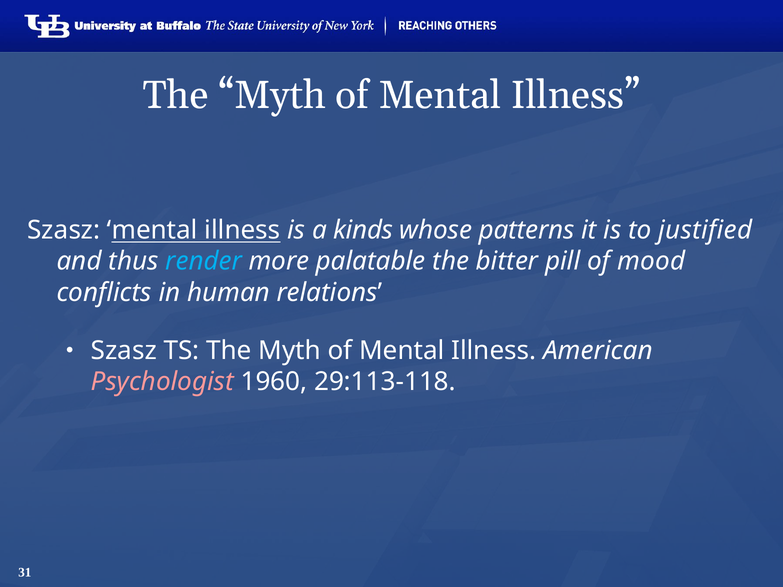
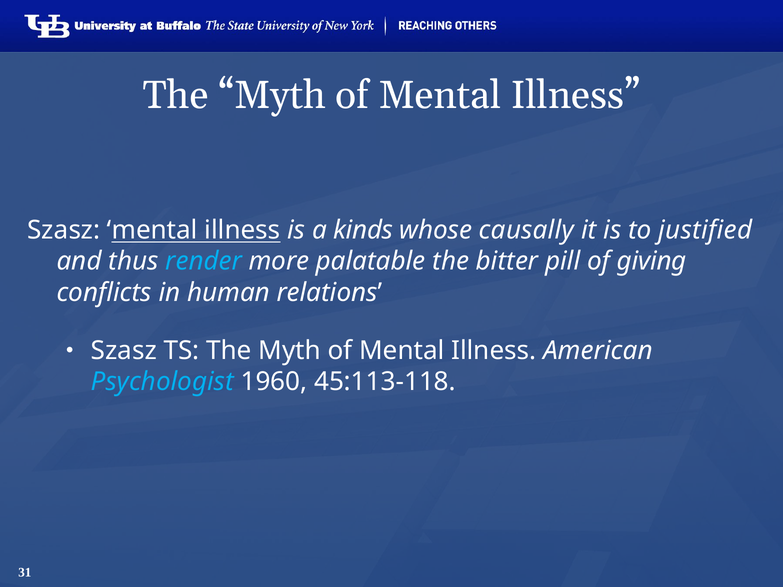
patterns: patterns -> causally (527, 230)
mood: mood -> giving (652, 261)
Psychologist colour: pink -> light blue (162, 382)
29:113-118: 29:113-118 -> 45:113-118 (385, 382)
